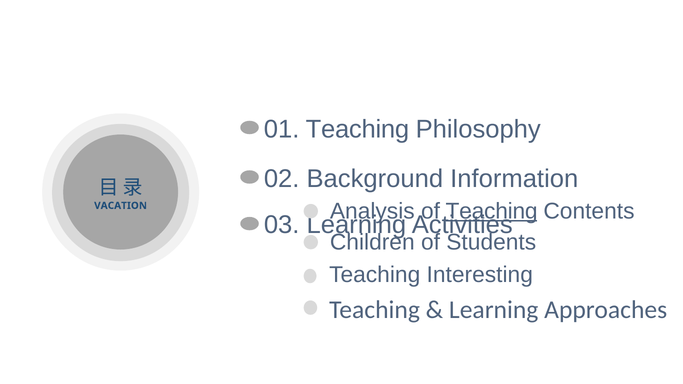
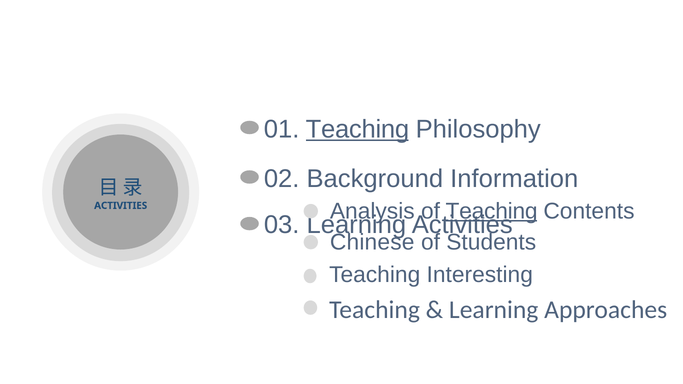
Teaching underline: none -> present (357, 129)
VACATION: VACATION -> ACTIVITIES (121, 206)
Children: Children -> Chinese (372, 242)
